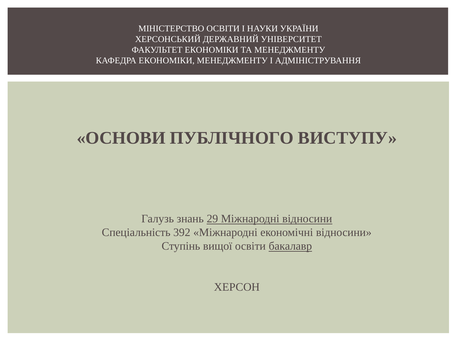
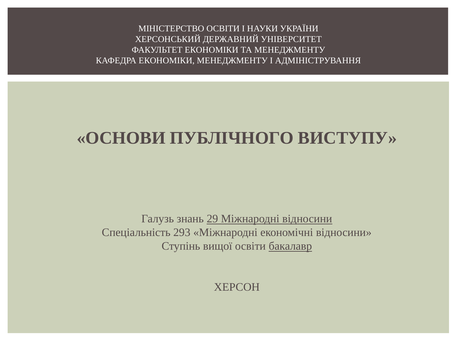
392: 392 -> 293 (182, 233)
